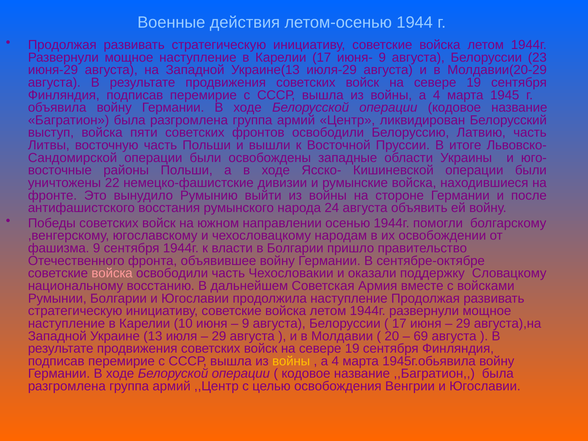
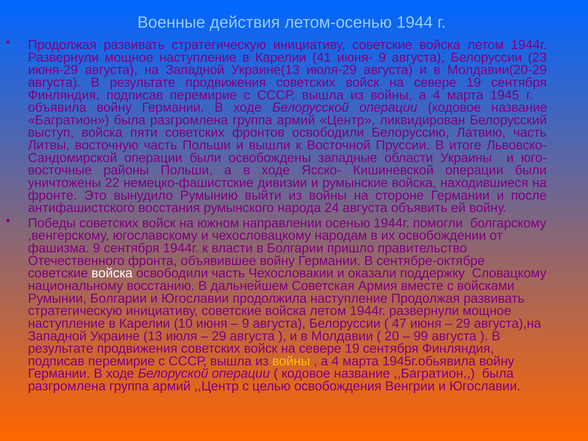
Карелии 17: 17 -> 41 (322, 57)
войска colour: pink -> white (112, 273)
17: 17 -> 47 (399, 323)
69: 69 -> 99 (421, 336)
